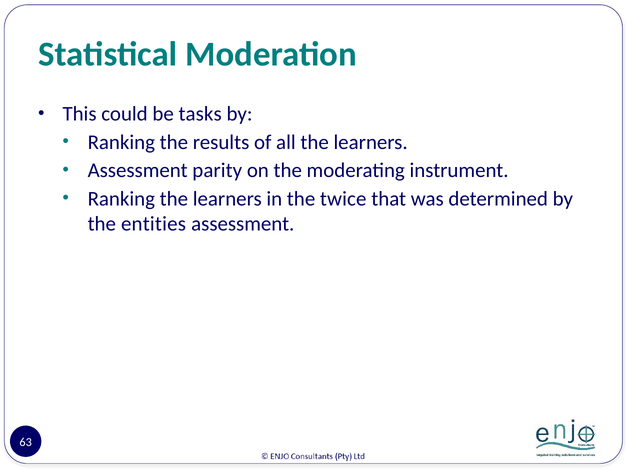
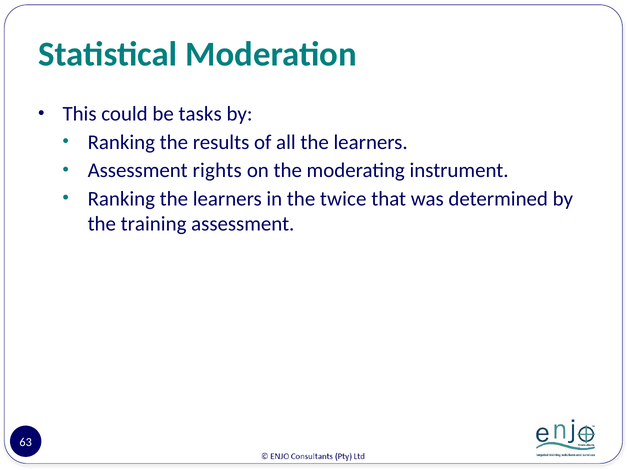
parity: parity -> rights (217, 171)
entities: entities -> training (154, 224)
